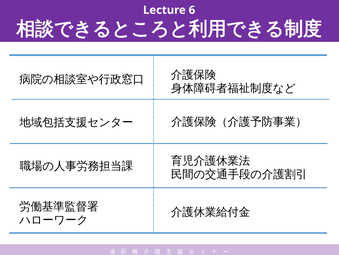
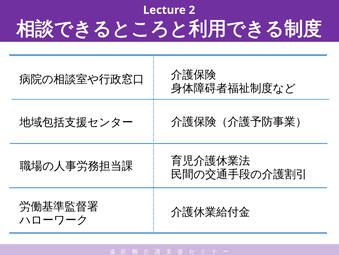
6: 6 -> 2 (192, 10)
